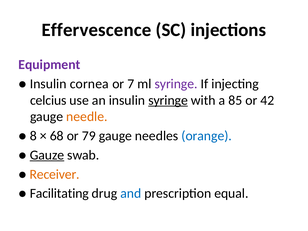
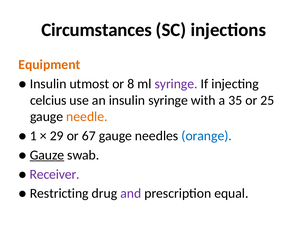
Effervescence: Effervescence -> Circumstances (97, 30)
Equipment colour: purple -> orange (49, 65)
cornea: cornea -> utmost (89, 84)
7: 7 -> 8 (131, 84)
syringe underline: present -> none (168, 100)
85: 85 -> 35 (235, 100)
42: 42 -> 25 (267, 100)
8: 8 -> 1 (33, 136)
68: 68 -> 29 (57, 136)
79: 79 -> 67 (89, 136)
Receiver colour: orange -> purple (55, 174)
Facilitating: Facilitating -> Restricting (59, 193)
and colour: blue -> purple (131, 193)
